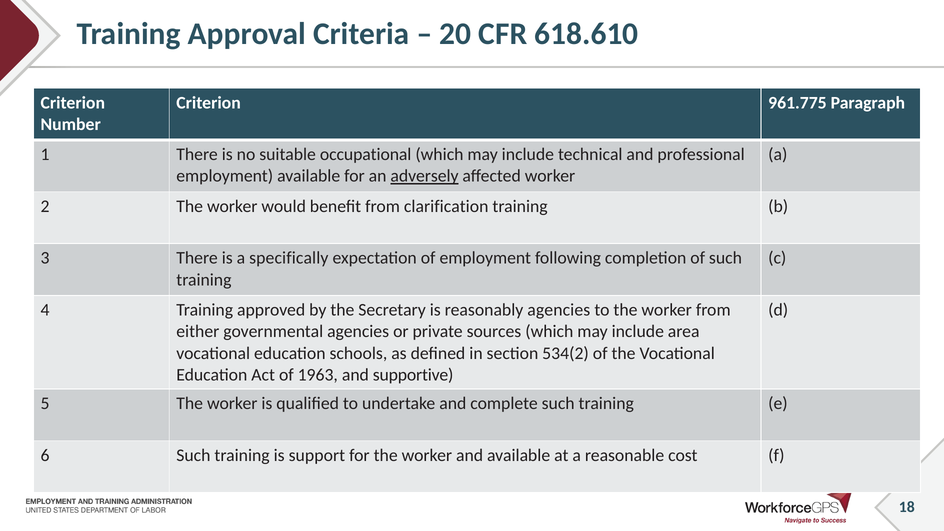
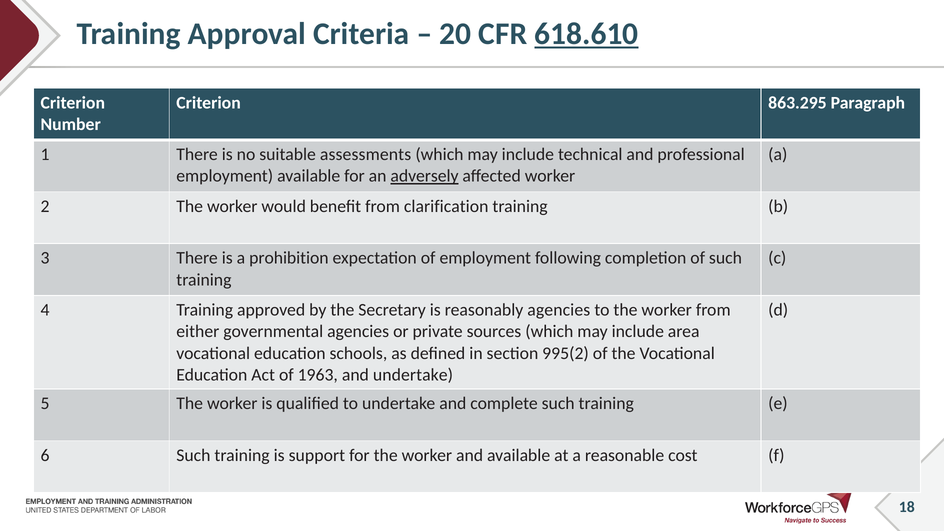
618.610 underline: none -> present (586, 34)
961.775: 961.775 -> 863.295 (797, 103)
occupational: occupational -> assessments (366, 155)
specifically: specifically -> prohibition (289, 258)
534(2: 534(2 -> 995(2 (566, 353)
and supportive: supportive -> undertake (413, 375)
